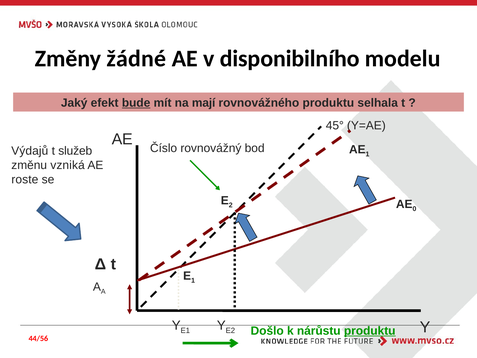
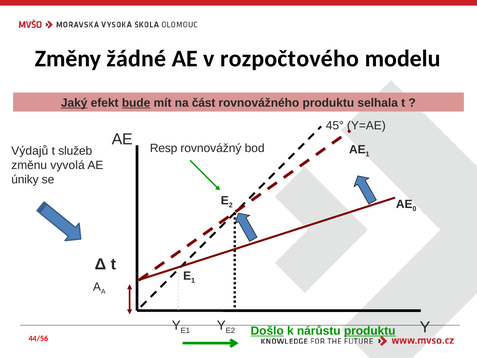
disponibilního: disponibilního -> rozpočtového (290, 58)
Jaký underline: none -> present (74, 103)
mají: mají -> část (204, 103)
Číslo: Číslo -> Resp (164, 148)
vzniká: vzniká -> vyvolá (68, 165)
roste: roste -> úniky (25, 179)
Došlo underline: none -> present (267, 331)
